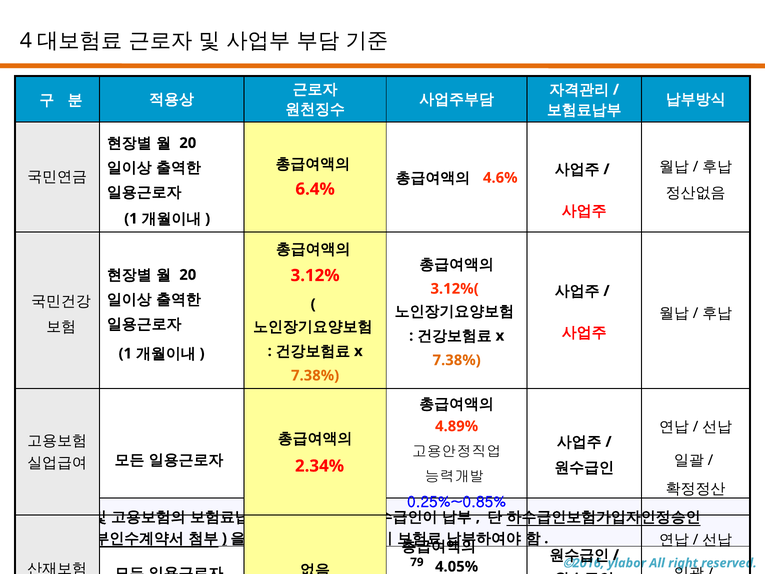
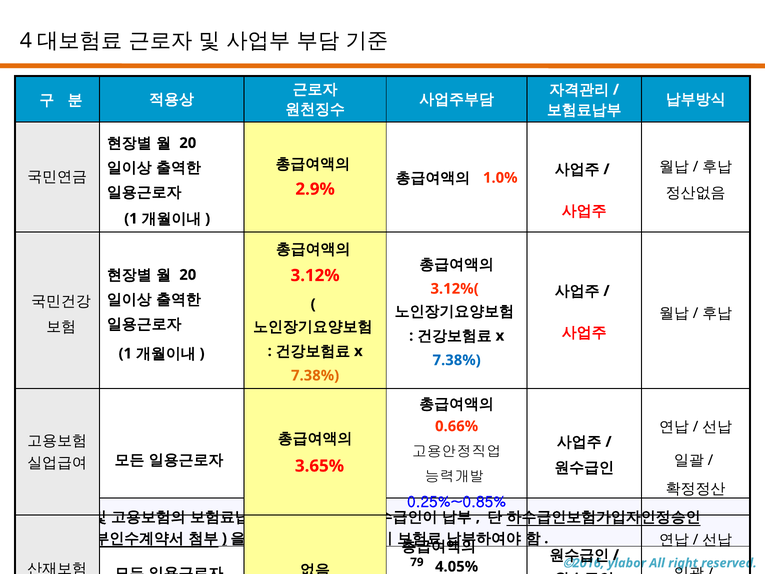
4.6%: 4.6% -> 1.0% (500, 178)
6.4%: 6.4% -> 2.9% (315, 189)
7.38% colour: orange -> blue (457, 360)
4.89%: 4.89% -> 0.66% (457, 426)
2.34%: 2.34% -> 3.65% (319, 466)
